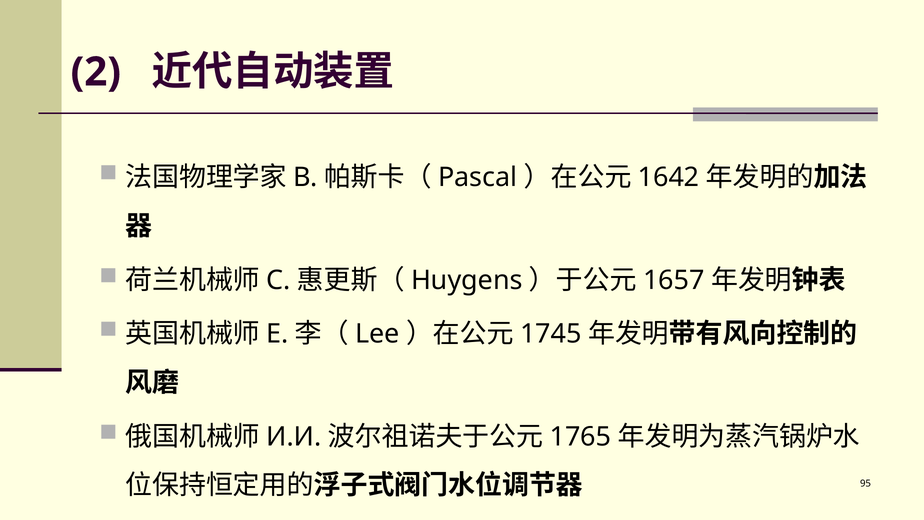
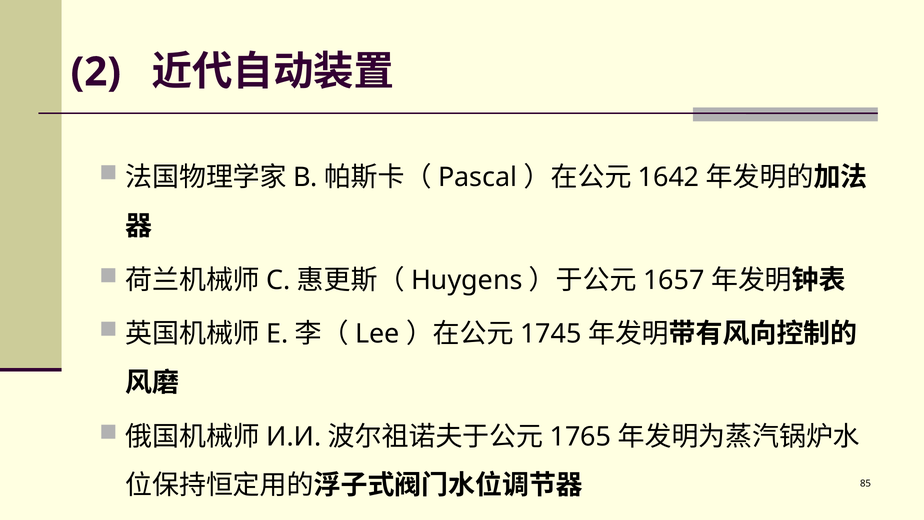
95: 95 -> 85 (866, 483)
